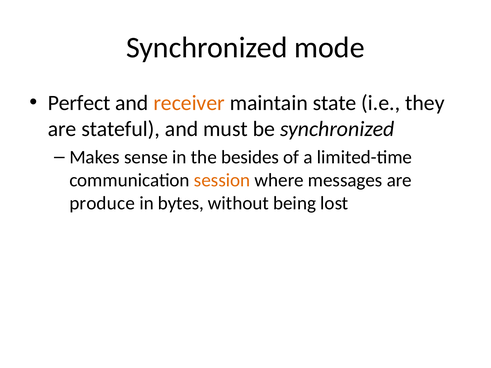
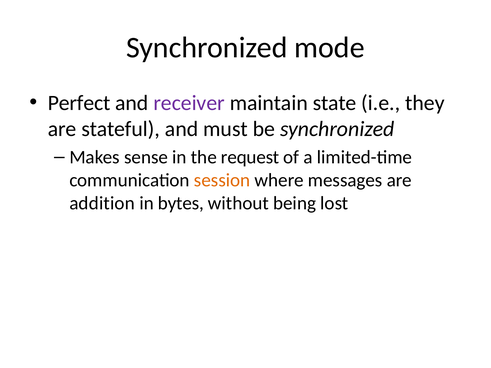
receiver colour: orange -> purple (189, 103)
besides: besides -> request (250, 157)
produce: produce -> addition (102, 203)
